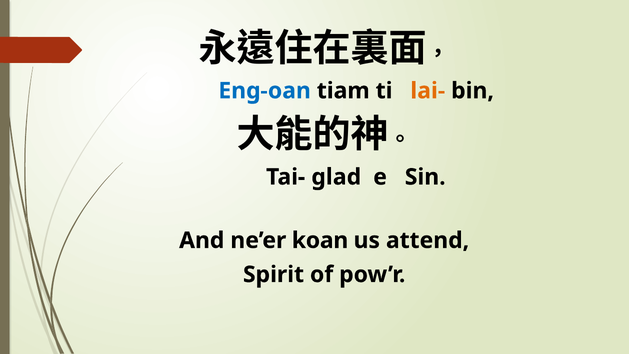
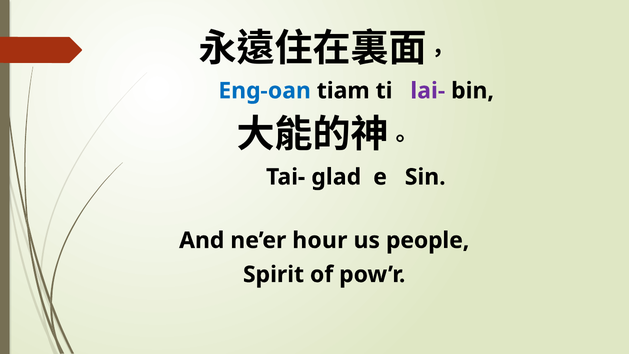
lai- colour: orange -> purple (428, 91)
koan: koan -> hour (320, 240)
attend: attend -> people (428, 240)
